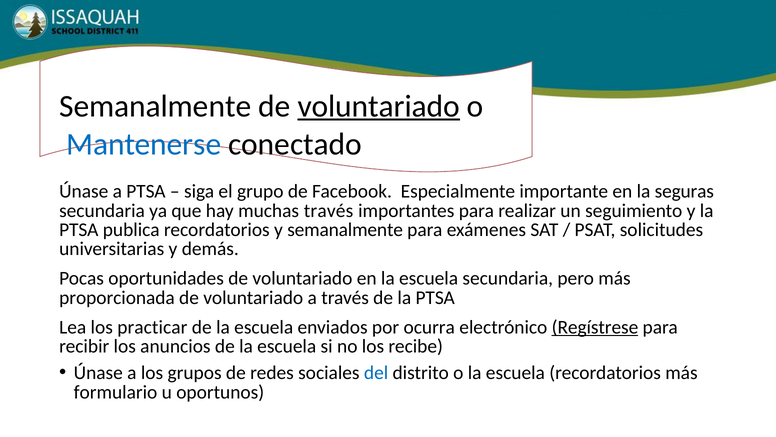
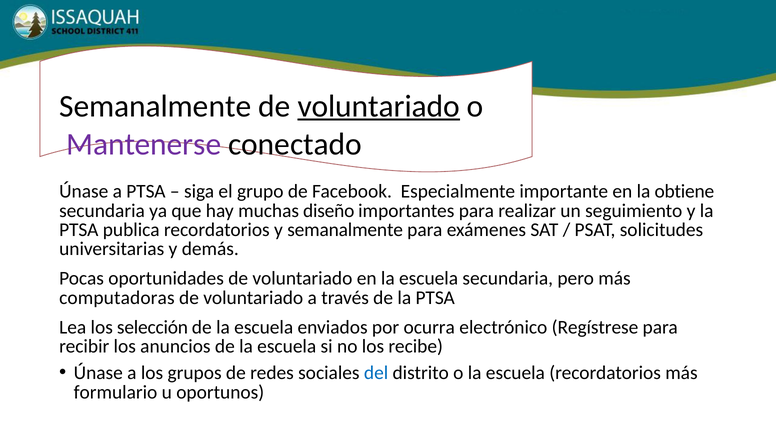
Mantenerse colour: blue -> purple (144, 144)
seguras: seguras -> obtiene (684, 191)
muchas través: través -> diseño (329, 210)
proporcionada: proporcionada -> computadoras (117, 297)
practicar: practicar -> selección (153, 327)
Regístrese underline: present -> none (595, 327)
